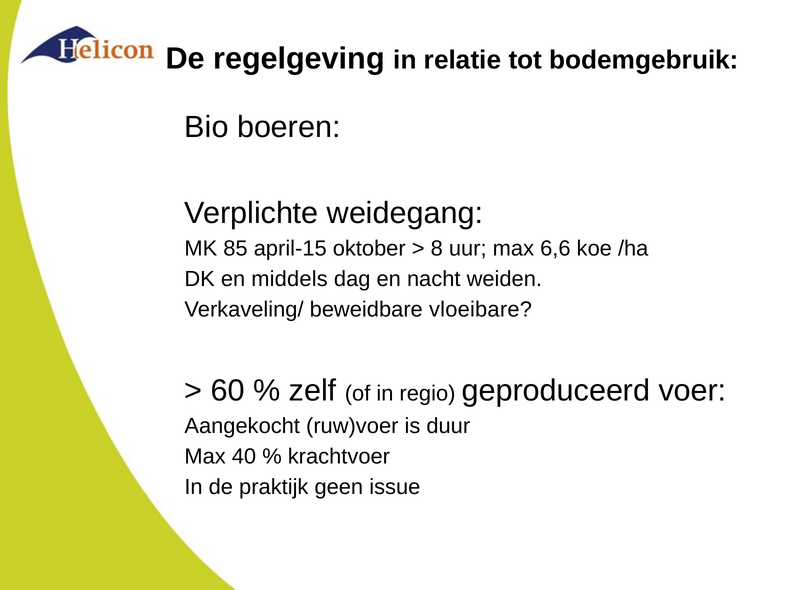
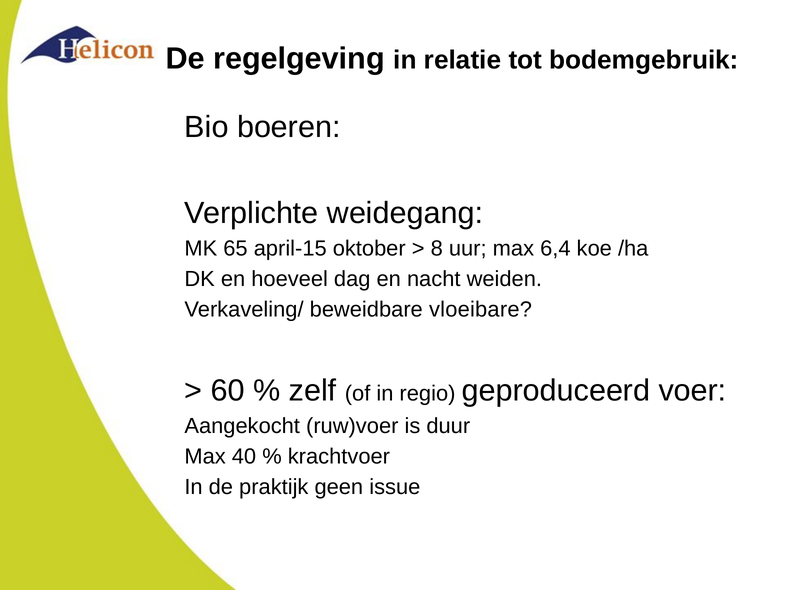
85: 85 -> 65 (235, 248)
6,6: 6,6 -> 6,4 (555, 248)
middels: middels -> hoeveel (290, 279)
